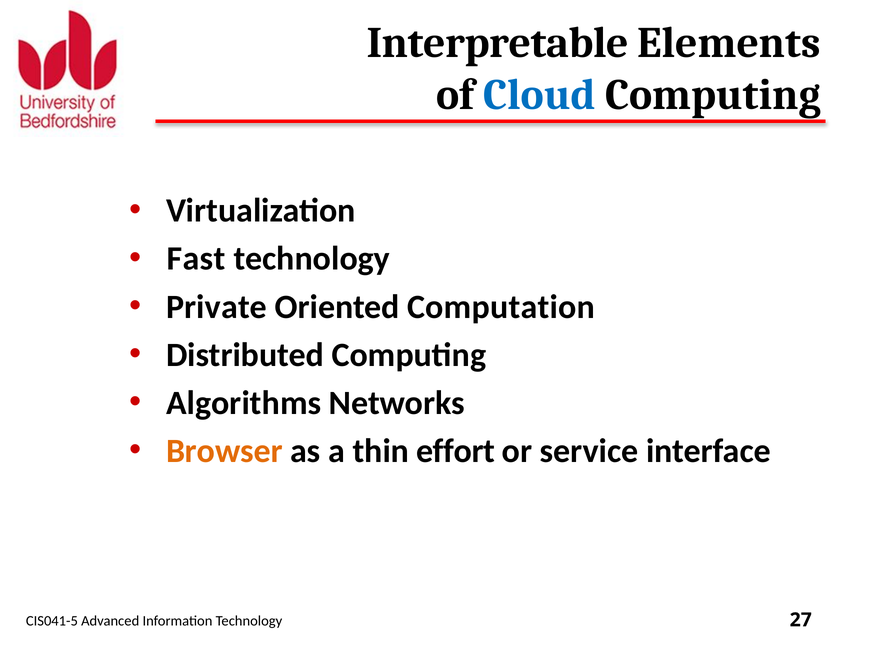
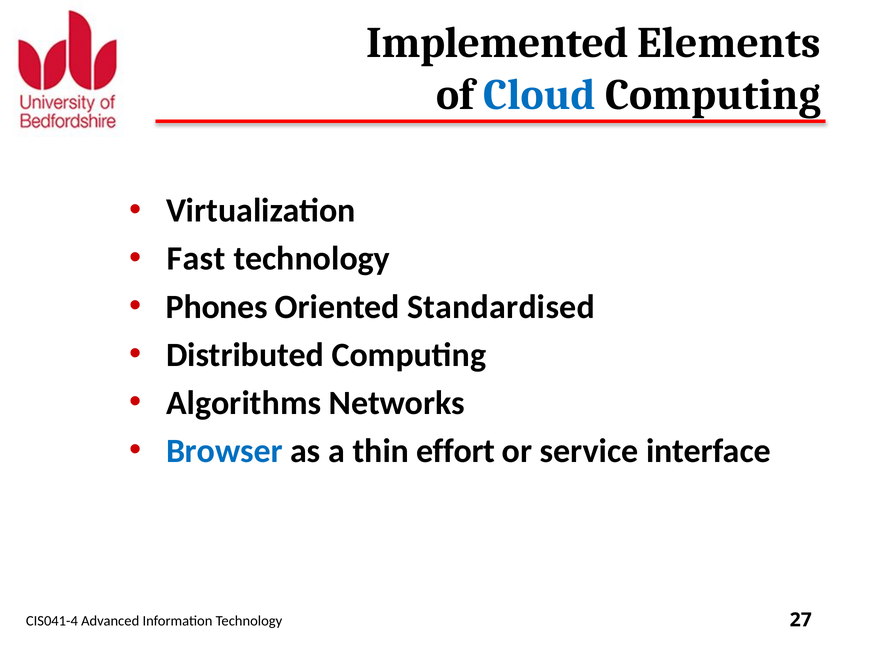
Interpretable: Interpretable -> Implemented (498, 43)
Private: Private -> Phones (217, 307)
Computation: Computation -> Standardised (501, 307)
Browser colour: orange -> blue (224, 451)
CIS041-5: CIS041-5 -> CIS041-4 (52, 621)
